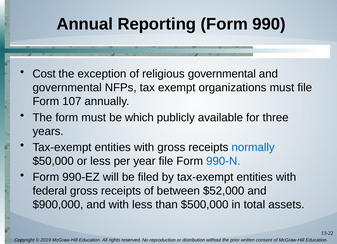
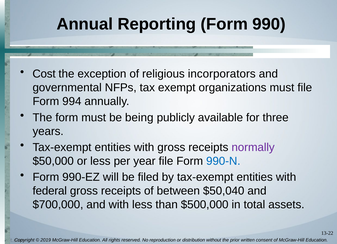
religious governmental: governmental -> incorporators (222, 74)
107: 107 -> 994 (72, 101)
which: which -> being (139, 117)
normally colour: blue -> purple (253, 147)
$52,000: $52,000 -> $50,040 (224, 190)
$900,000: $900,000 -> $700,000 (58, 204)
